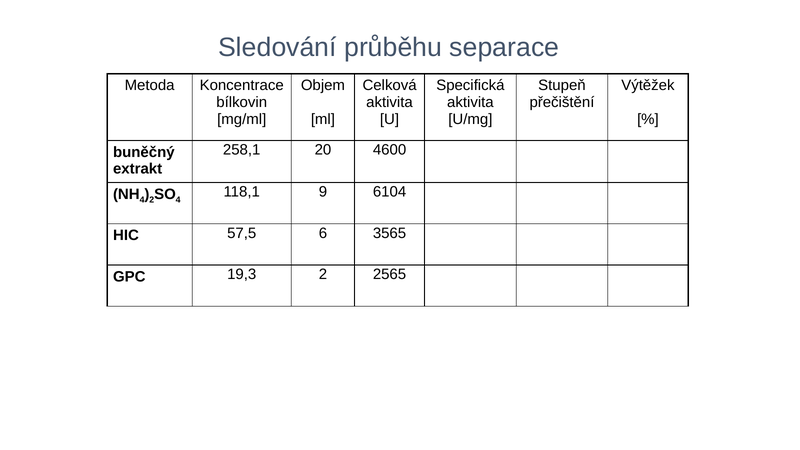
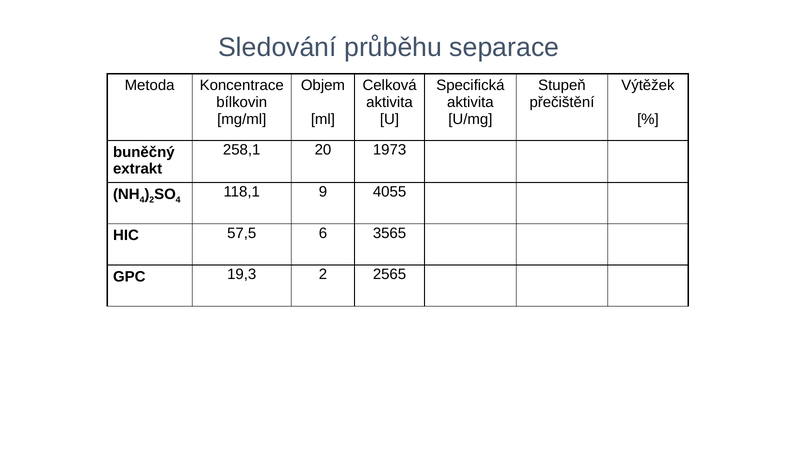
4600: 4600 -> 1973 (390, 150)
6104: 6104 -> 4055 (390, 192)
